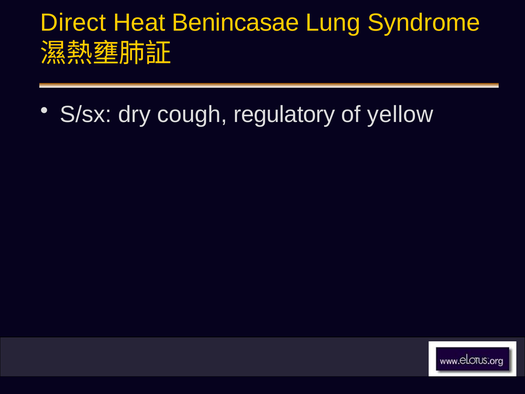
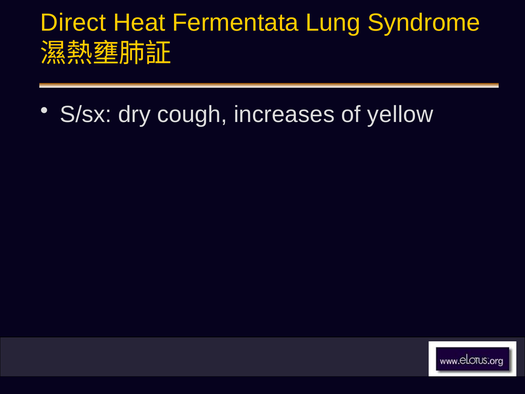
Benincasae: Benincasae -> Fermentata (235, 23)
regulatory: regulatory -> increases (284, 115)
